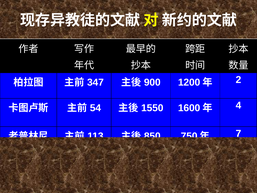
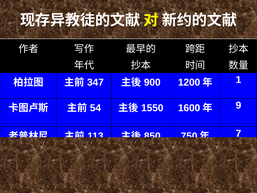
2: 2 -> 1 (238, 80)
4: 4 -> 9 (238, 105)
